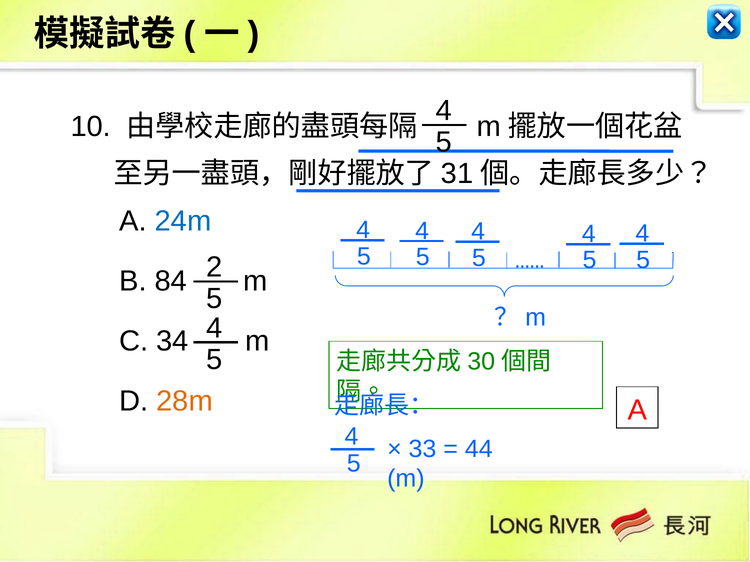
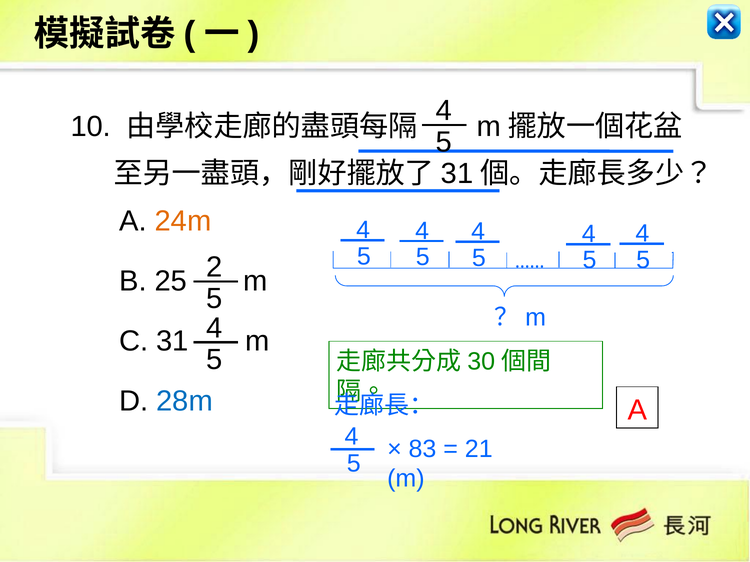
24m colour: blue -> orange (183, 222)
84: 84 -> 25 (171, 282)
C 34: 34 -> 31 (172, 342)
28m colour: orange -> blue (185, 402)
33: 33 -> 83 (422, 449)
44: 44 -> 21 (479, 449)
